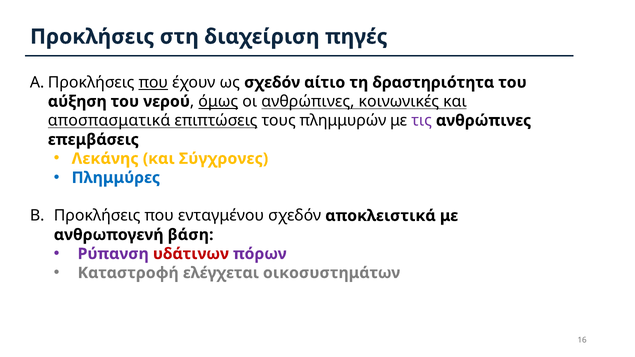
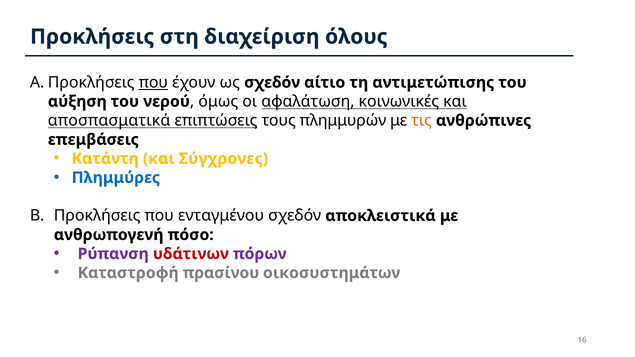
πηγές: πηγές -> όλους (356, 37)
δραστηριότητα: δραστηριότητα -> αντιμετώπισης (433, 83)
όμως underline: present -> none (218, 102)
οι ανθρώπινες: ανθρώπινες -> αφαλάτωση (308, 102)
τις colour: purple -> orange (422, 121)
Λεκάνης: Λεκάνης -> Κατάντη (105, 159)
βάση: βάση -> πόσο (191, 235)
ελέγχεται: ελέγχεται -> πρασίνου (221, 273)
